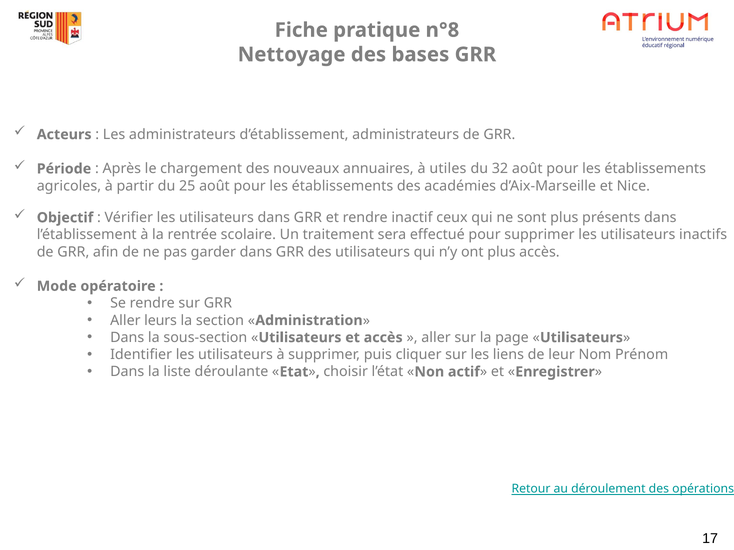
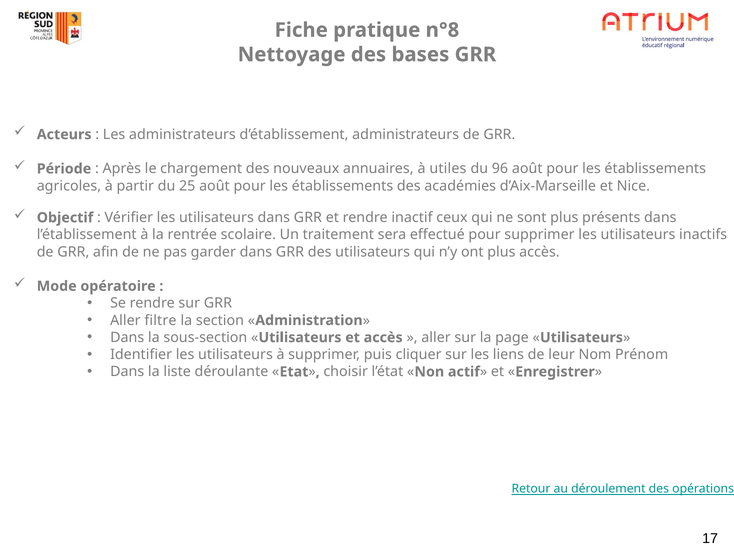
32: 32 -> 96 (500, 169)
leurs: leurs -> filtre (160, 321)
